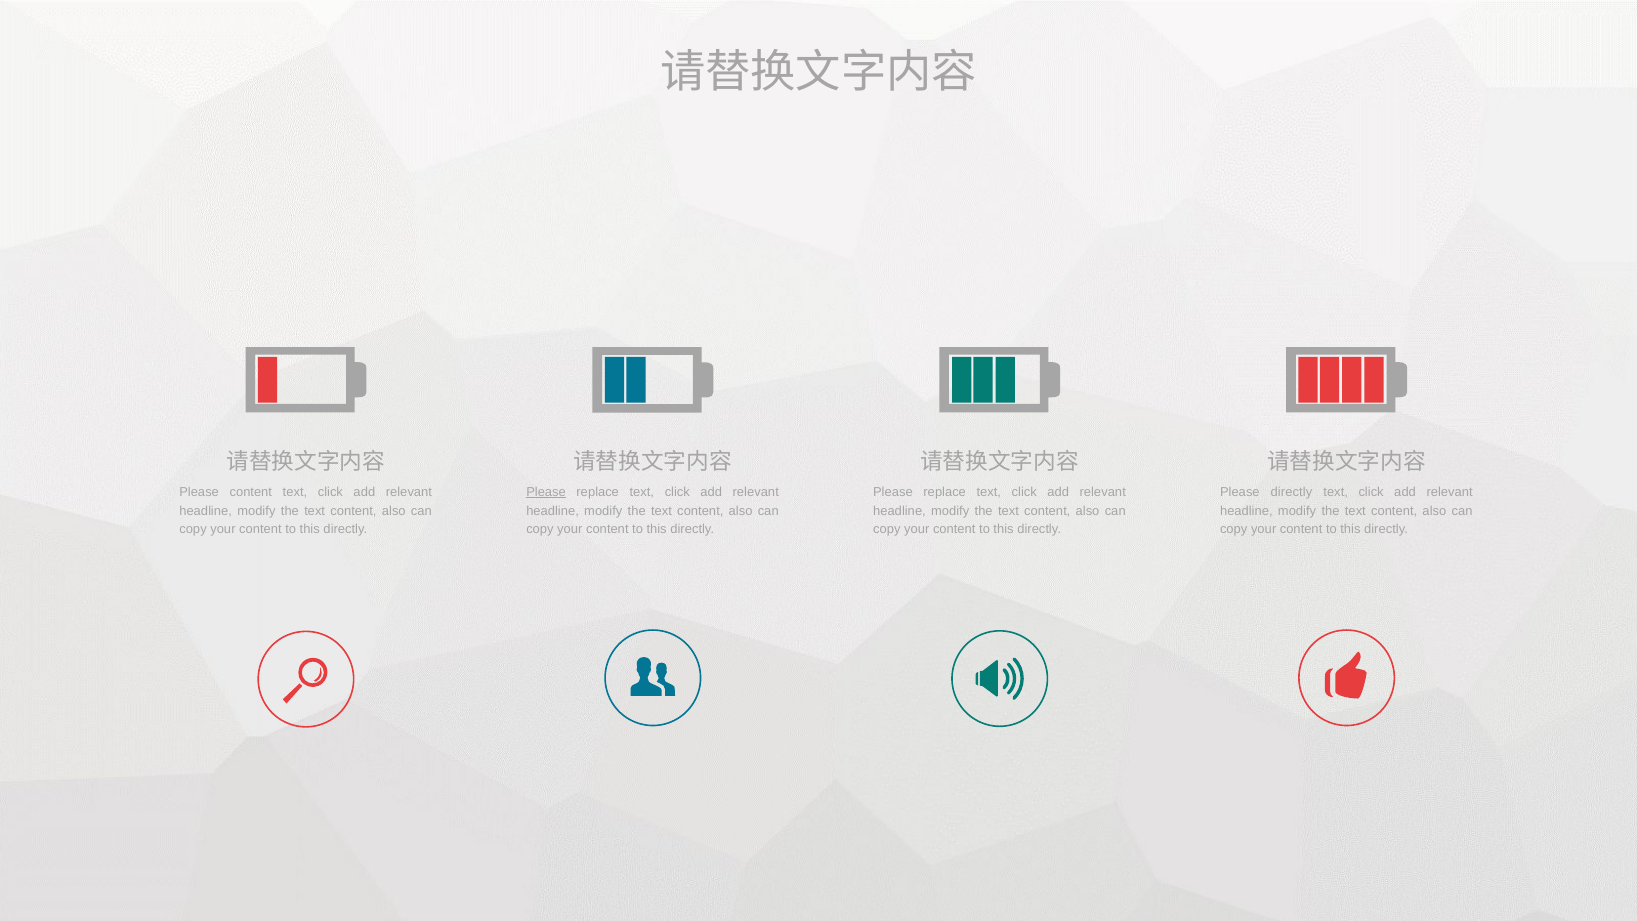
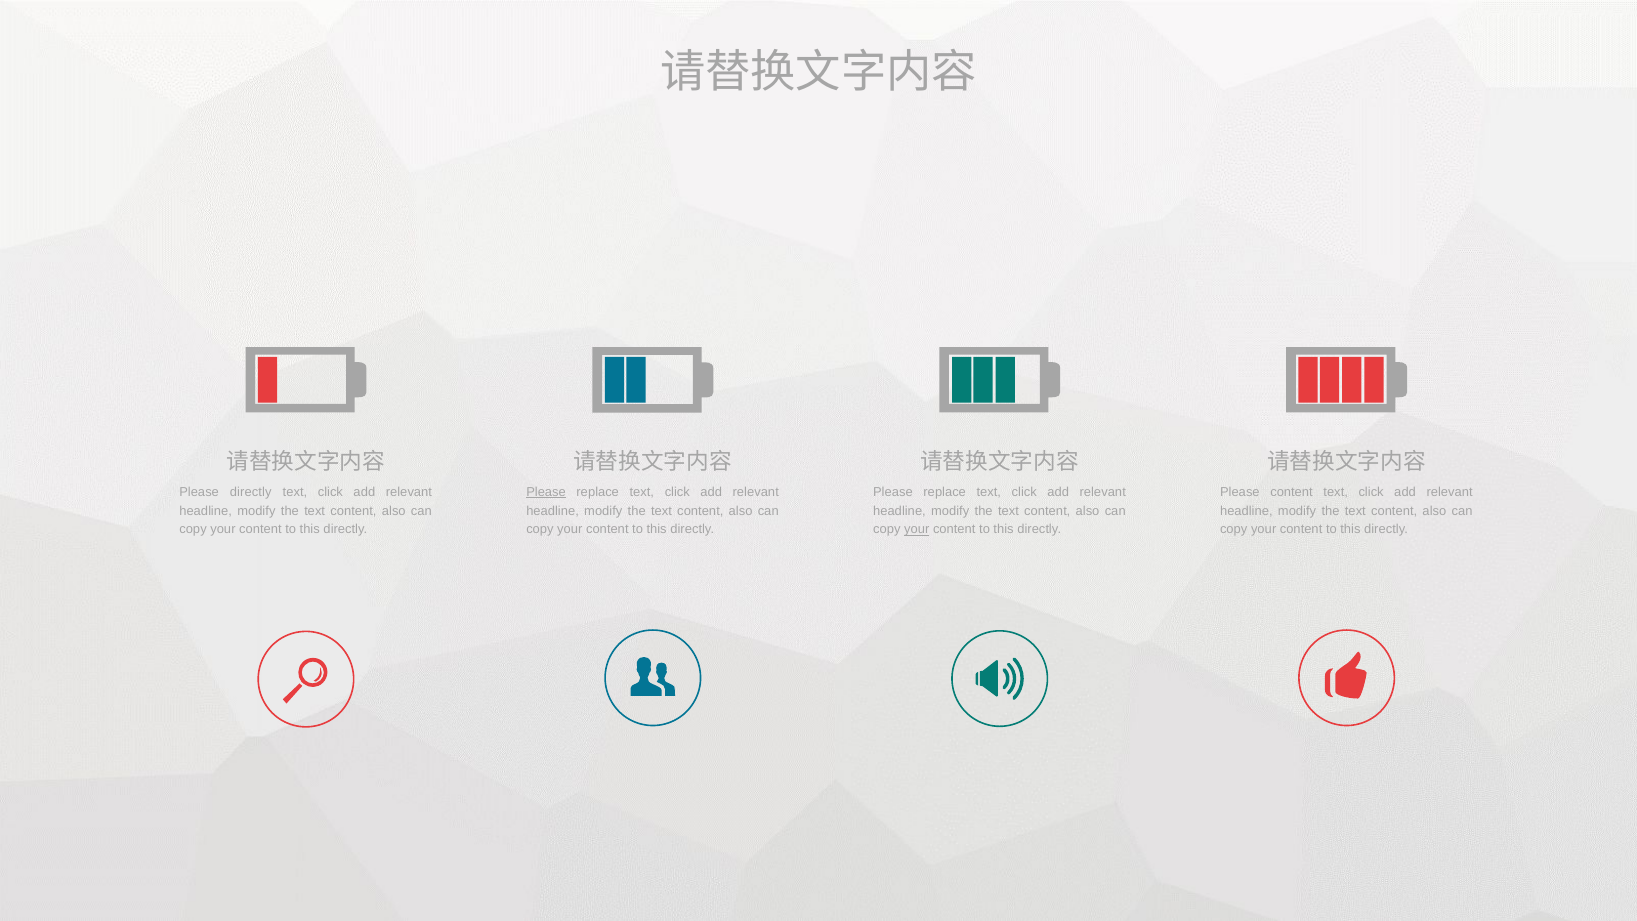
Please content: content -> directly (251, 492)
Please directly: directly -> content (1292, 492)
your underline: none -> present (917, 529)
